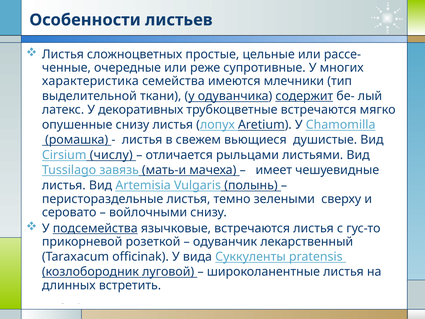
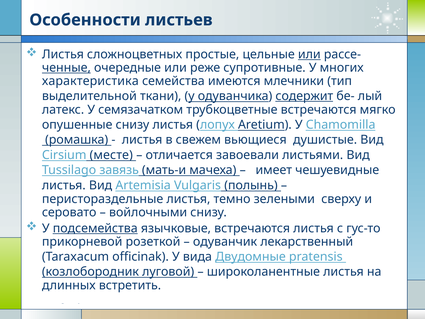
или underline: none -> present (309, 54)
ченные underline: none -> present (66, 68)
декоративных: декоративных -> семязачатком (141, 110)
числу: числу -> месте (111, 155)
рыльцами: рыльцами -> завоевали (248, 155)
Суккуленты: Суккуленты -> Двудомные (250, 256)
